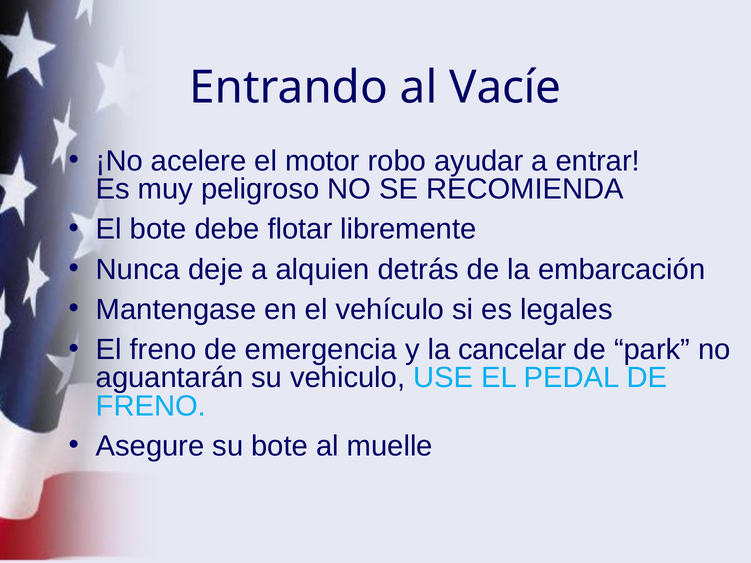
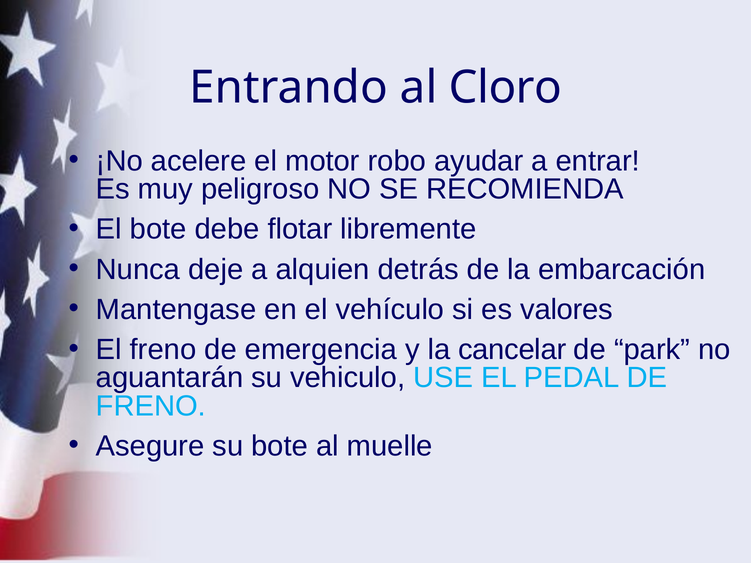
Vacíe: Vacíe -> Cloro (505, 88)
legales: legales -> valores (567, 310)
